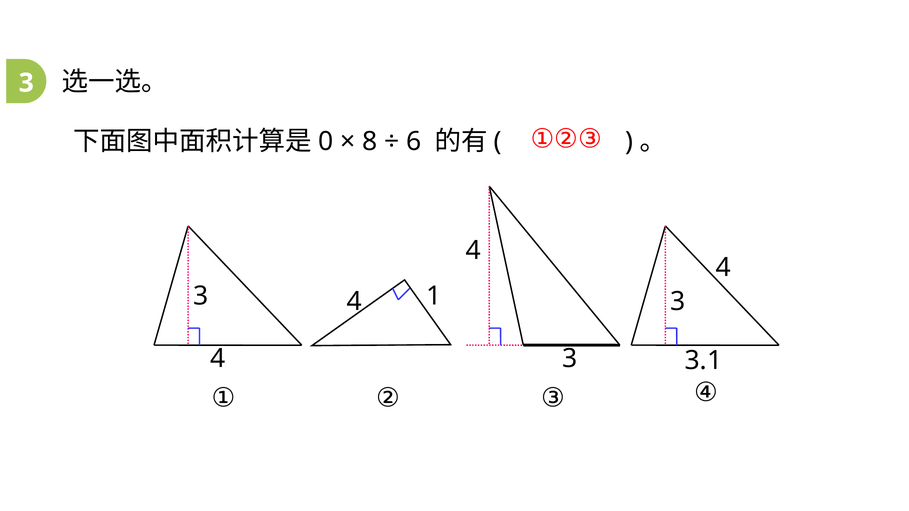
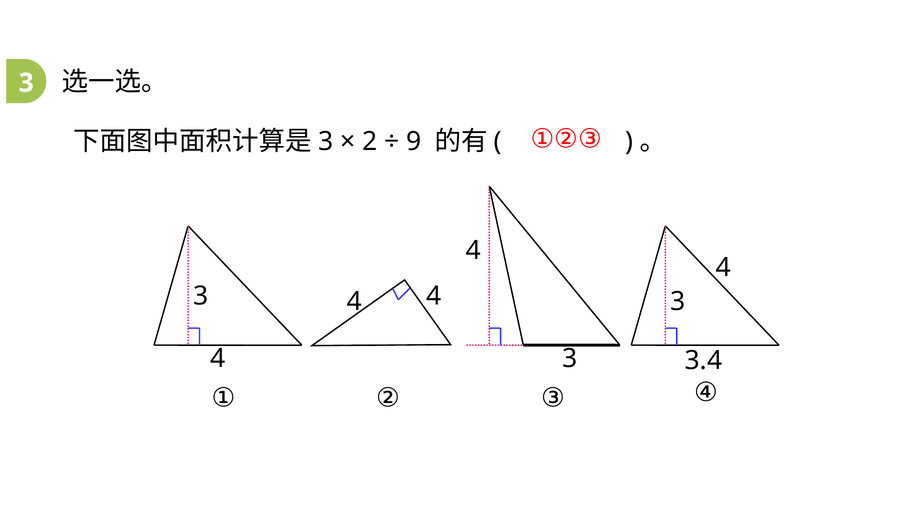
0: 0 -> 3 (326, 142)
8: 8 -> 2 (370, 142)
6: 6 -> 9 (414, 142)
1: 1 -> 4 (434, 296)
3.1: 3.1 -> 3.4 (703, 361)
